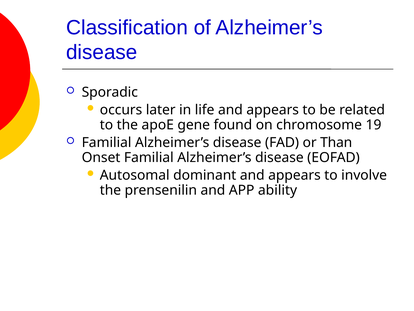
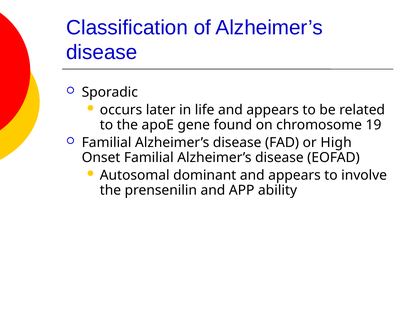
Than: Than -> High (336, 142)
